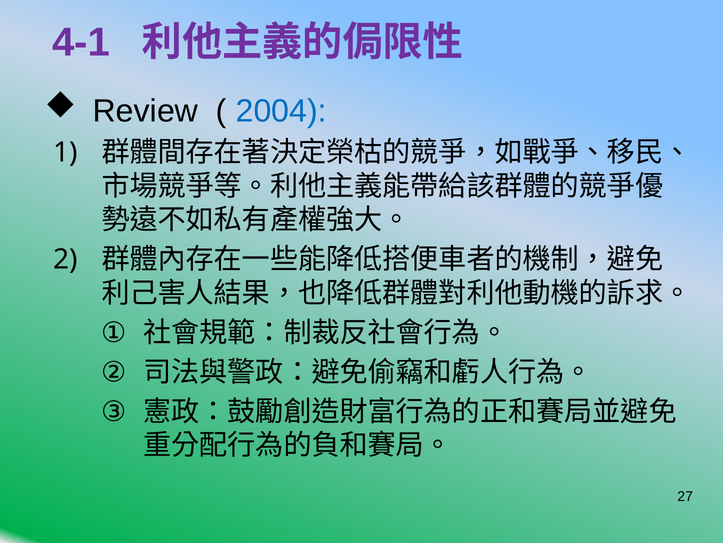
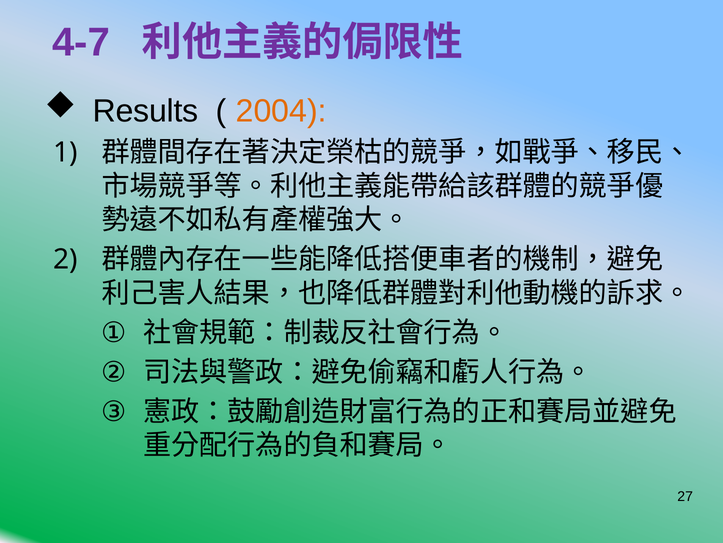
4-1: 4-1 -> 4-7 (81, 42)
Review: Review -> Results (146, 111)
2004 colour: blue -> orange (281, 111)
